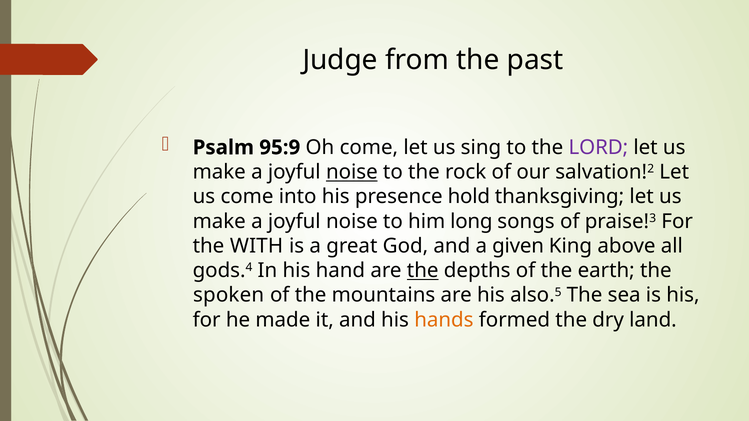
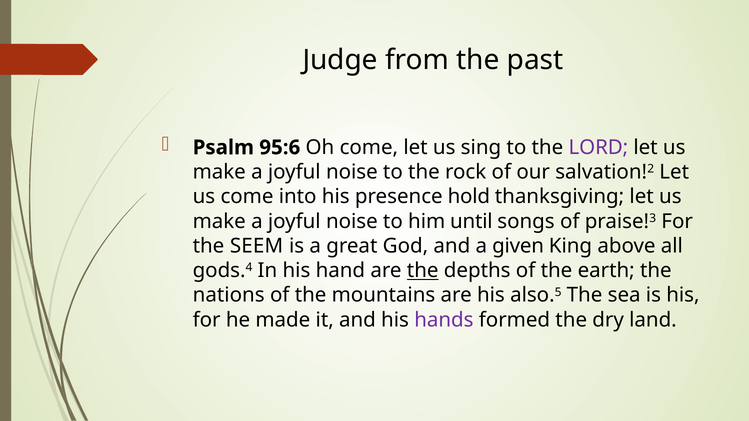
95:9: 95:9 -> 95:6 (280, 148)
noise underline: present -> none (352, 172)
long: long -> until (471, 222)
WITH: WITH -> SEEM (257, 246)
spoken: spoken -> nations (229, 295)
hands colour: orange -> purple (444, 320)
